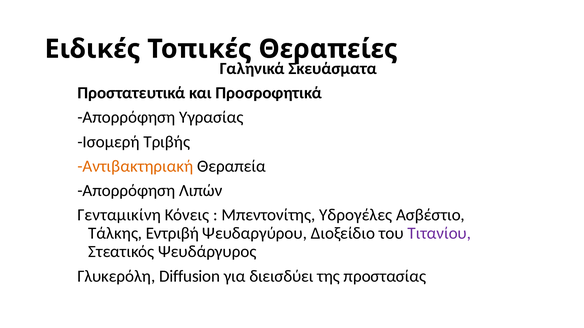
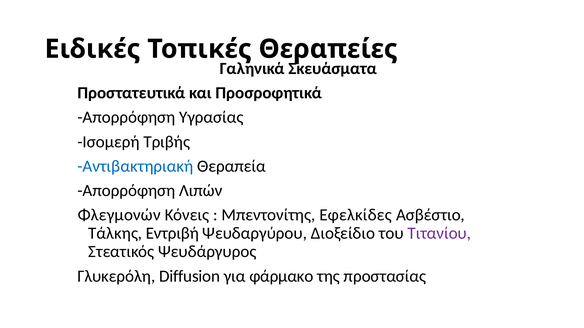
Αντιβακτηριακή colour: orange -> blue (135, 166)
Γενταμικίνη: Γενταμικίνη -> Φλεγμονών (119, 215)
Υδρογέλες: Υδρογέλες -> Εφελκίδες (356, 215)
διεισδύει: διεισδύει -> φάρμακο (281, 276)
